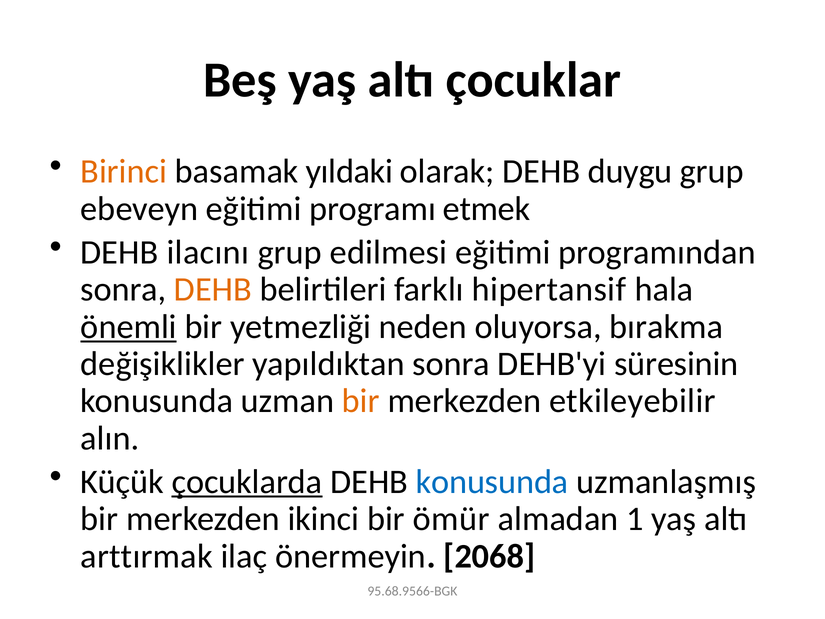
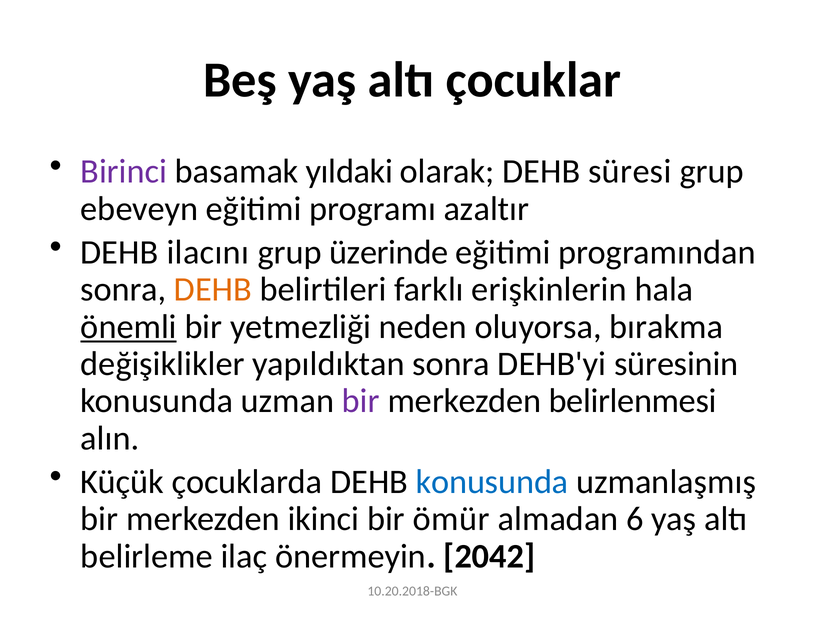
Birinci colour: orange -> purple (124, 172)
duygu: duygu -> süresi (630, 172)
etmek: etmek -> azaltır (486, 209)
edilmesi: edilmesi -> üzerinde (389, 252)
hipertansif: hipertansif -> erişkinlerin (549, 289)
bir colour: orange -> purple (361, 401)
etkileyebilir: etkileyebilir -> belirlenmesi (633, 401)
çocuklarda underline: present -> none (247, 482)
1: 1 -> 6 (635, 519)
arttırmak: arttırmak -> belirleme (147, 556)
2068: 2068 -> 2042 (489, 556)
95.68.9566-BGK: 95.68.9566-BGK -> 10.20.2018-BGK (412, 591)
